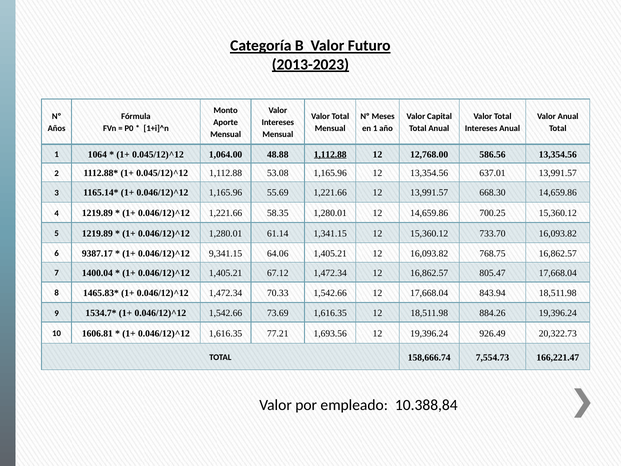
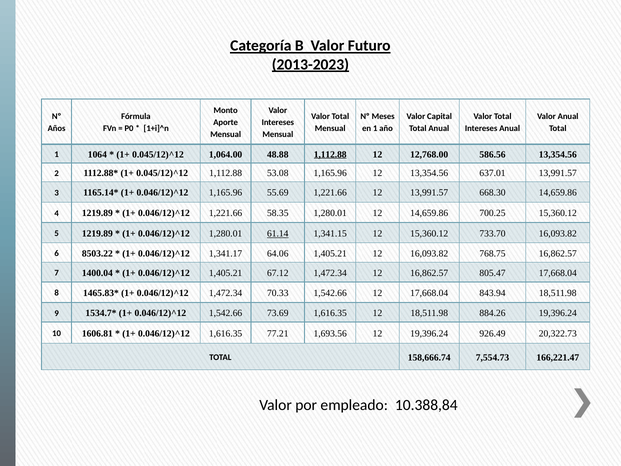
61.14 underline: none -> present (278, 233)
9387.17: 9387.17 -> 8503.22 (97, 253)
9,341.15: 9,341.15 -> 1,341.17 (226, 253)
